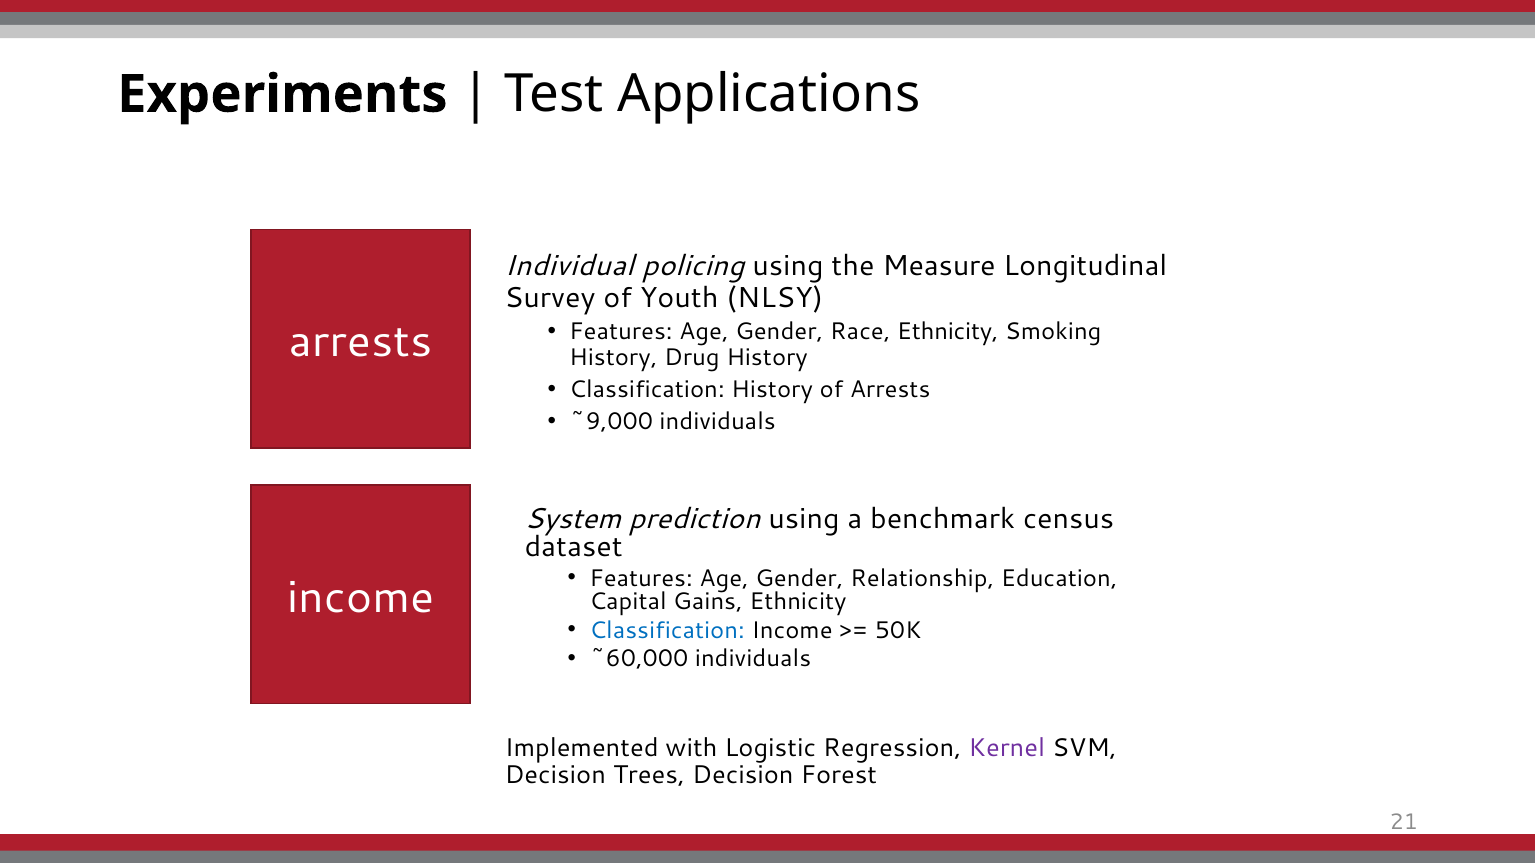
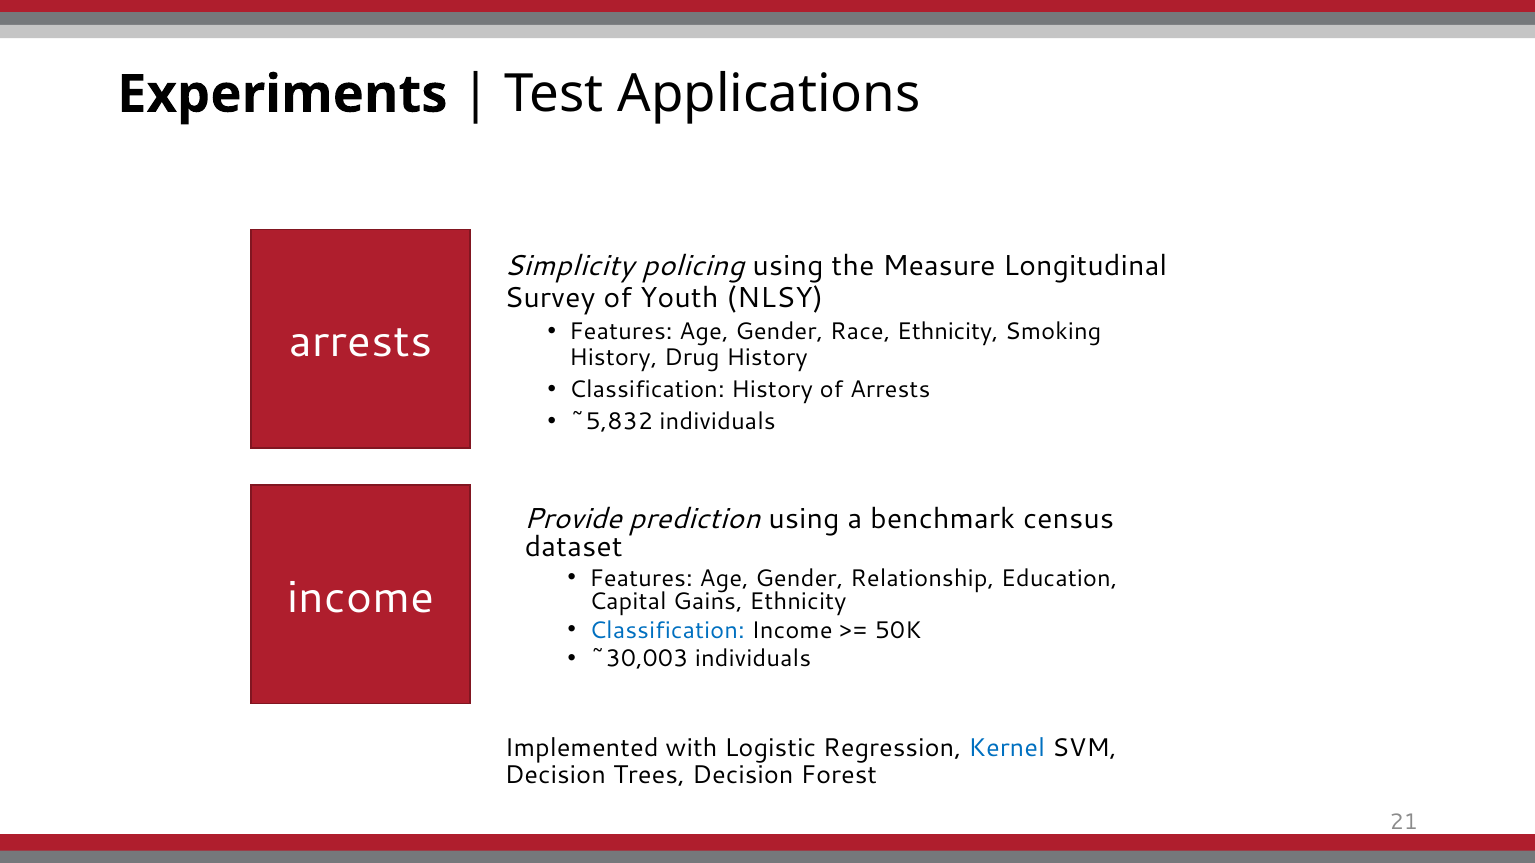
Individual: Individual -> Simplicity (569, 267)
~9,000: ~9,000 -> ~5,832 (611, 422)
System: System -> Provide (573, 519)
~60,000: ~60,000 -> ~30,003 (639, 659)
Kernel colour: purple -> blue (1007, 748)
